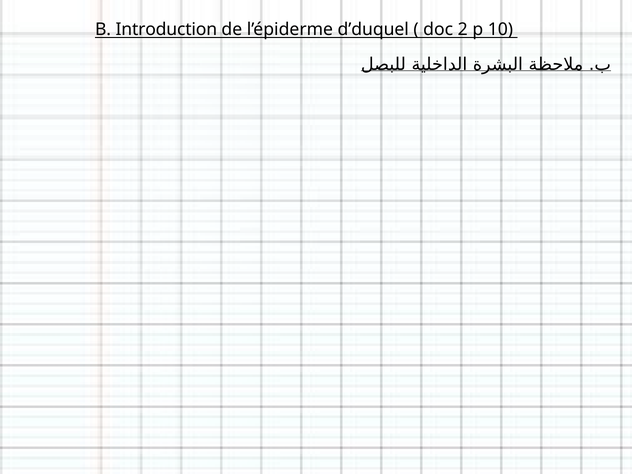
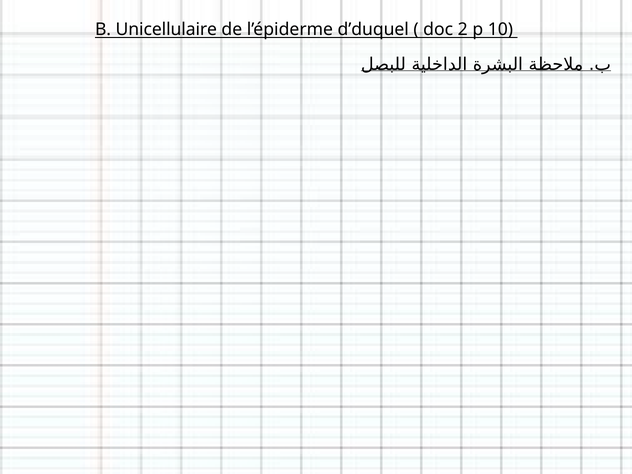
Introduction: Introduction -> Unicellulaire (166, 30)
